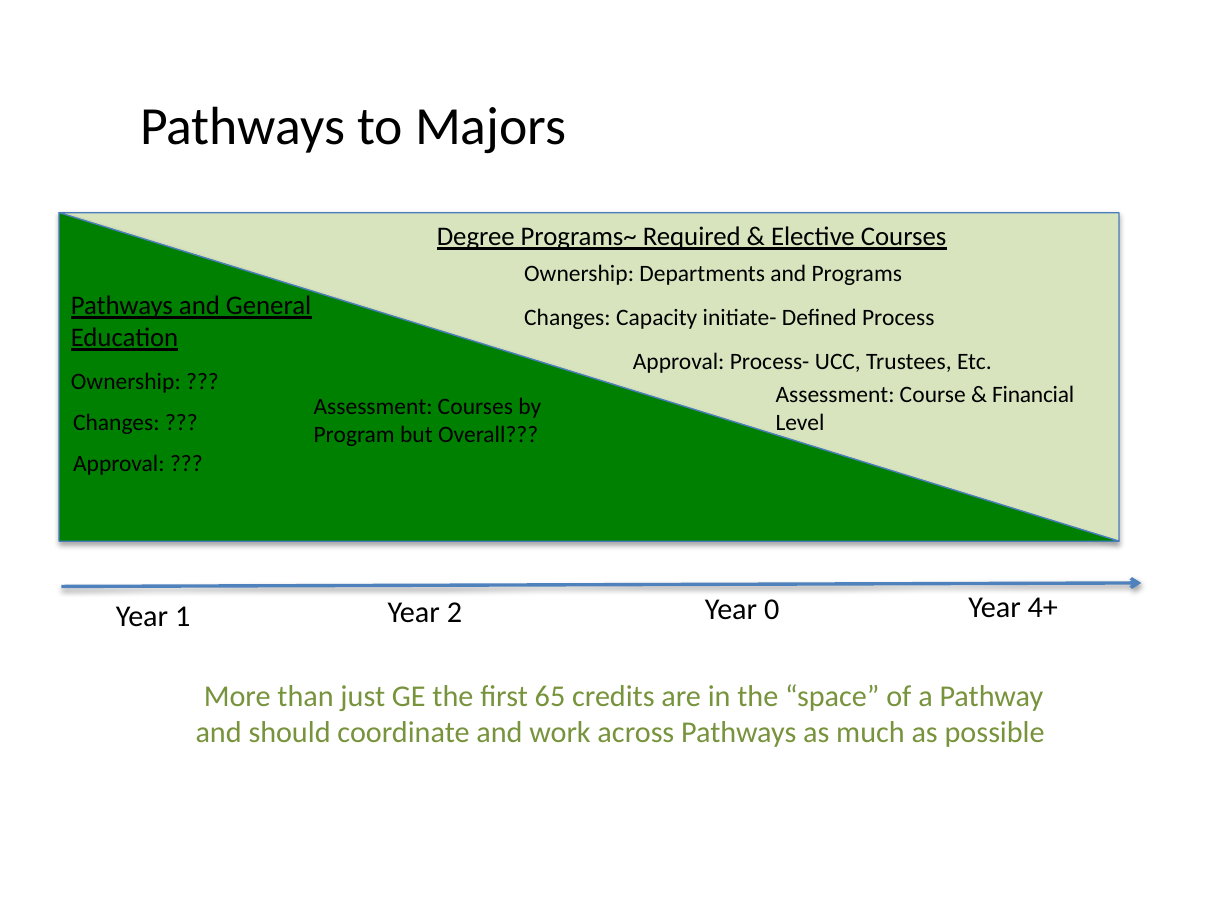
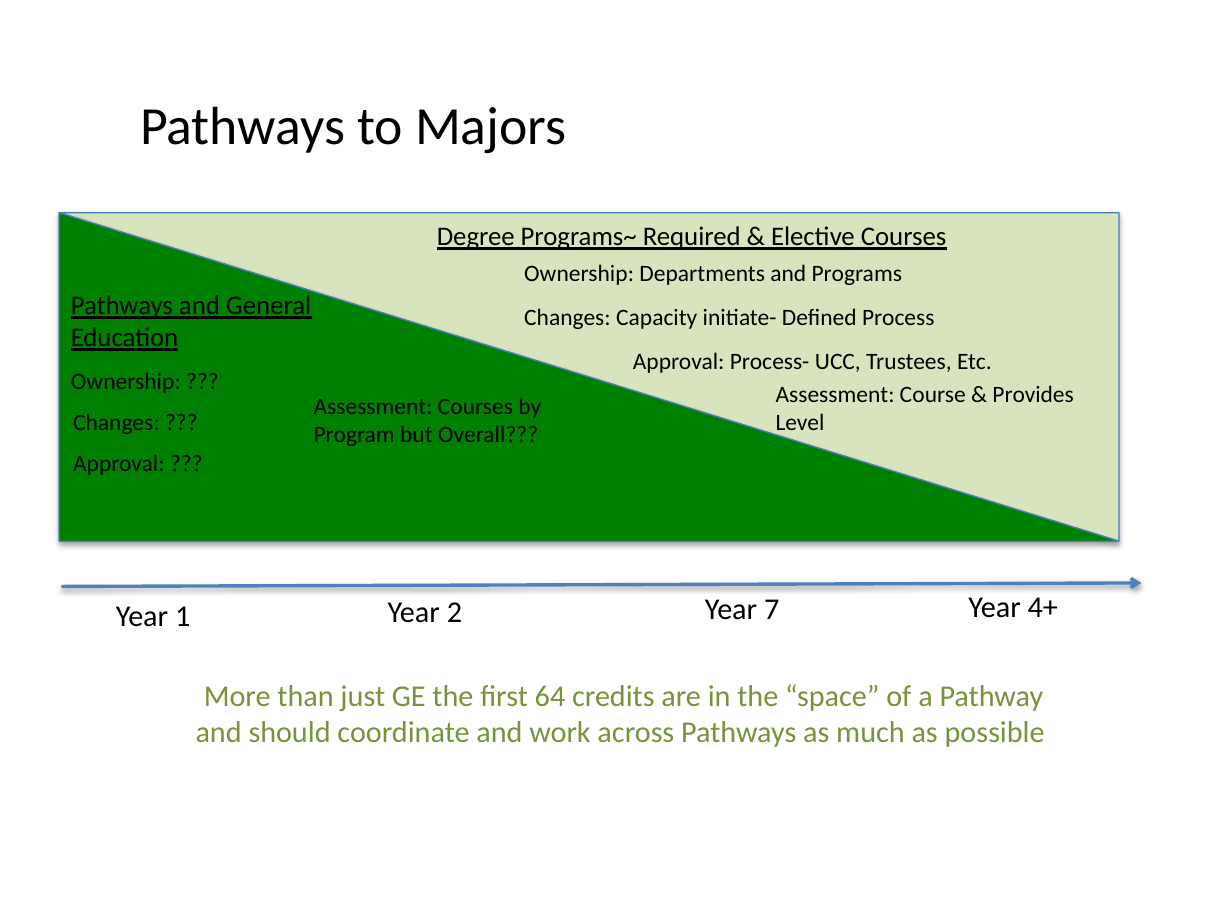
Financial: Financial -> Provides (1033, 395)
0: 0 -> 7 (772, 609)
65: 65 -> 64 (550, 696)
